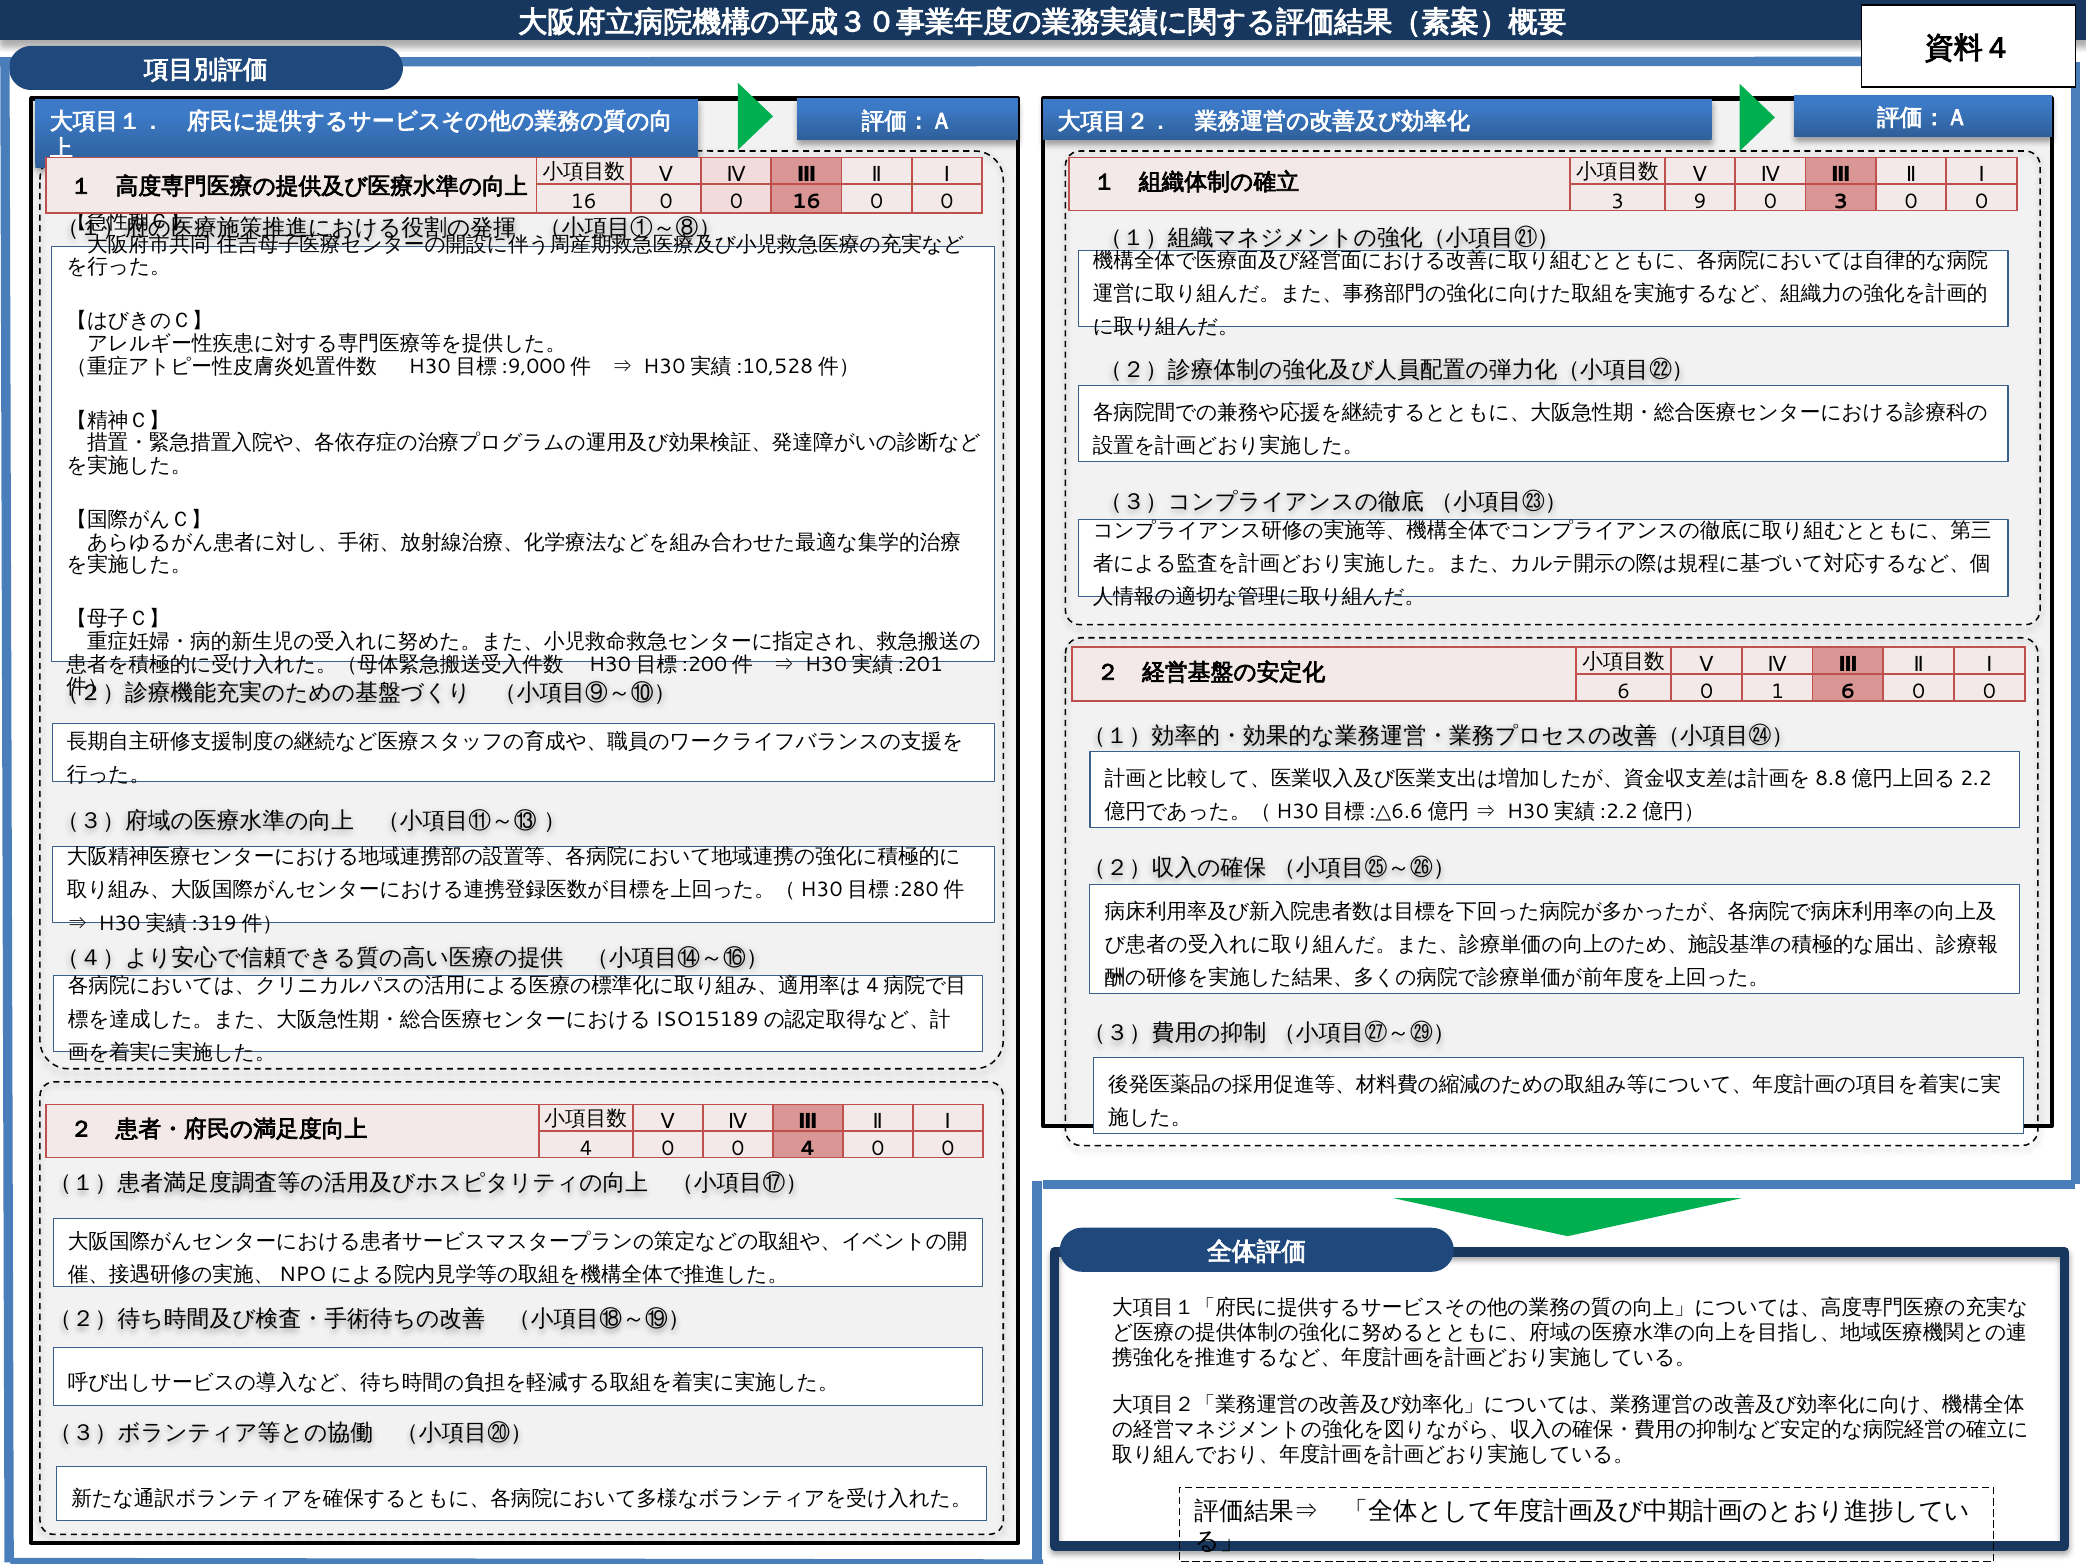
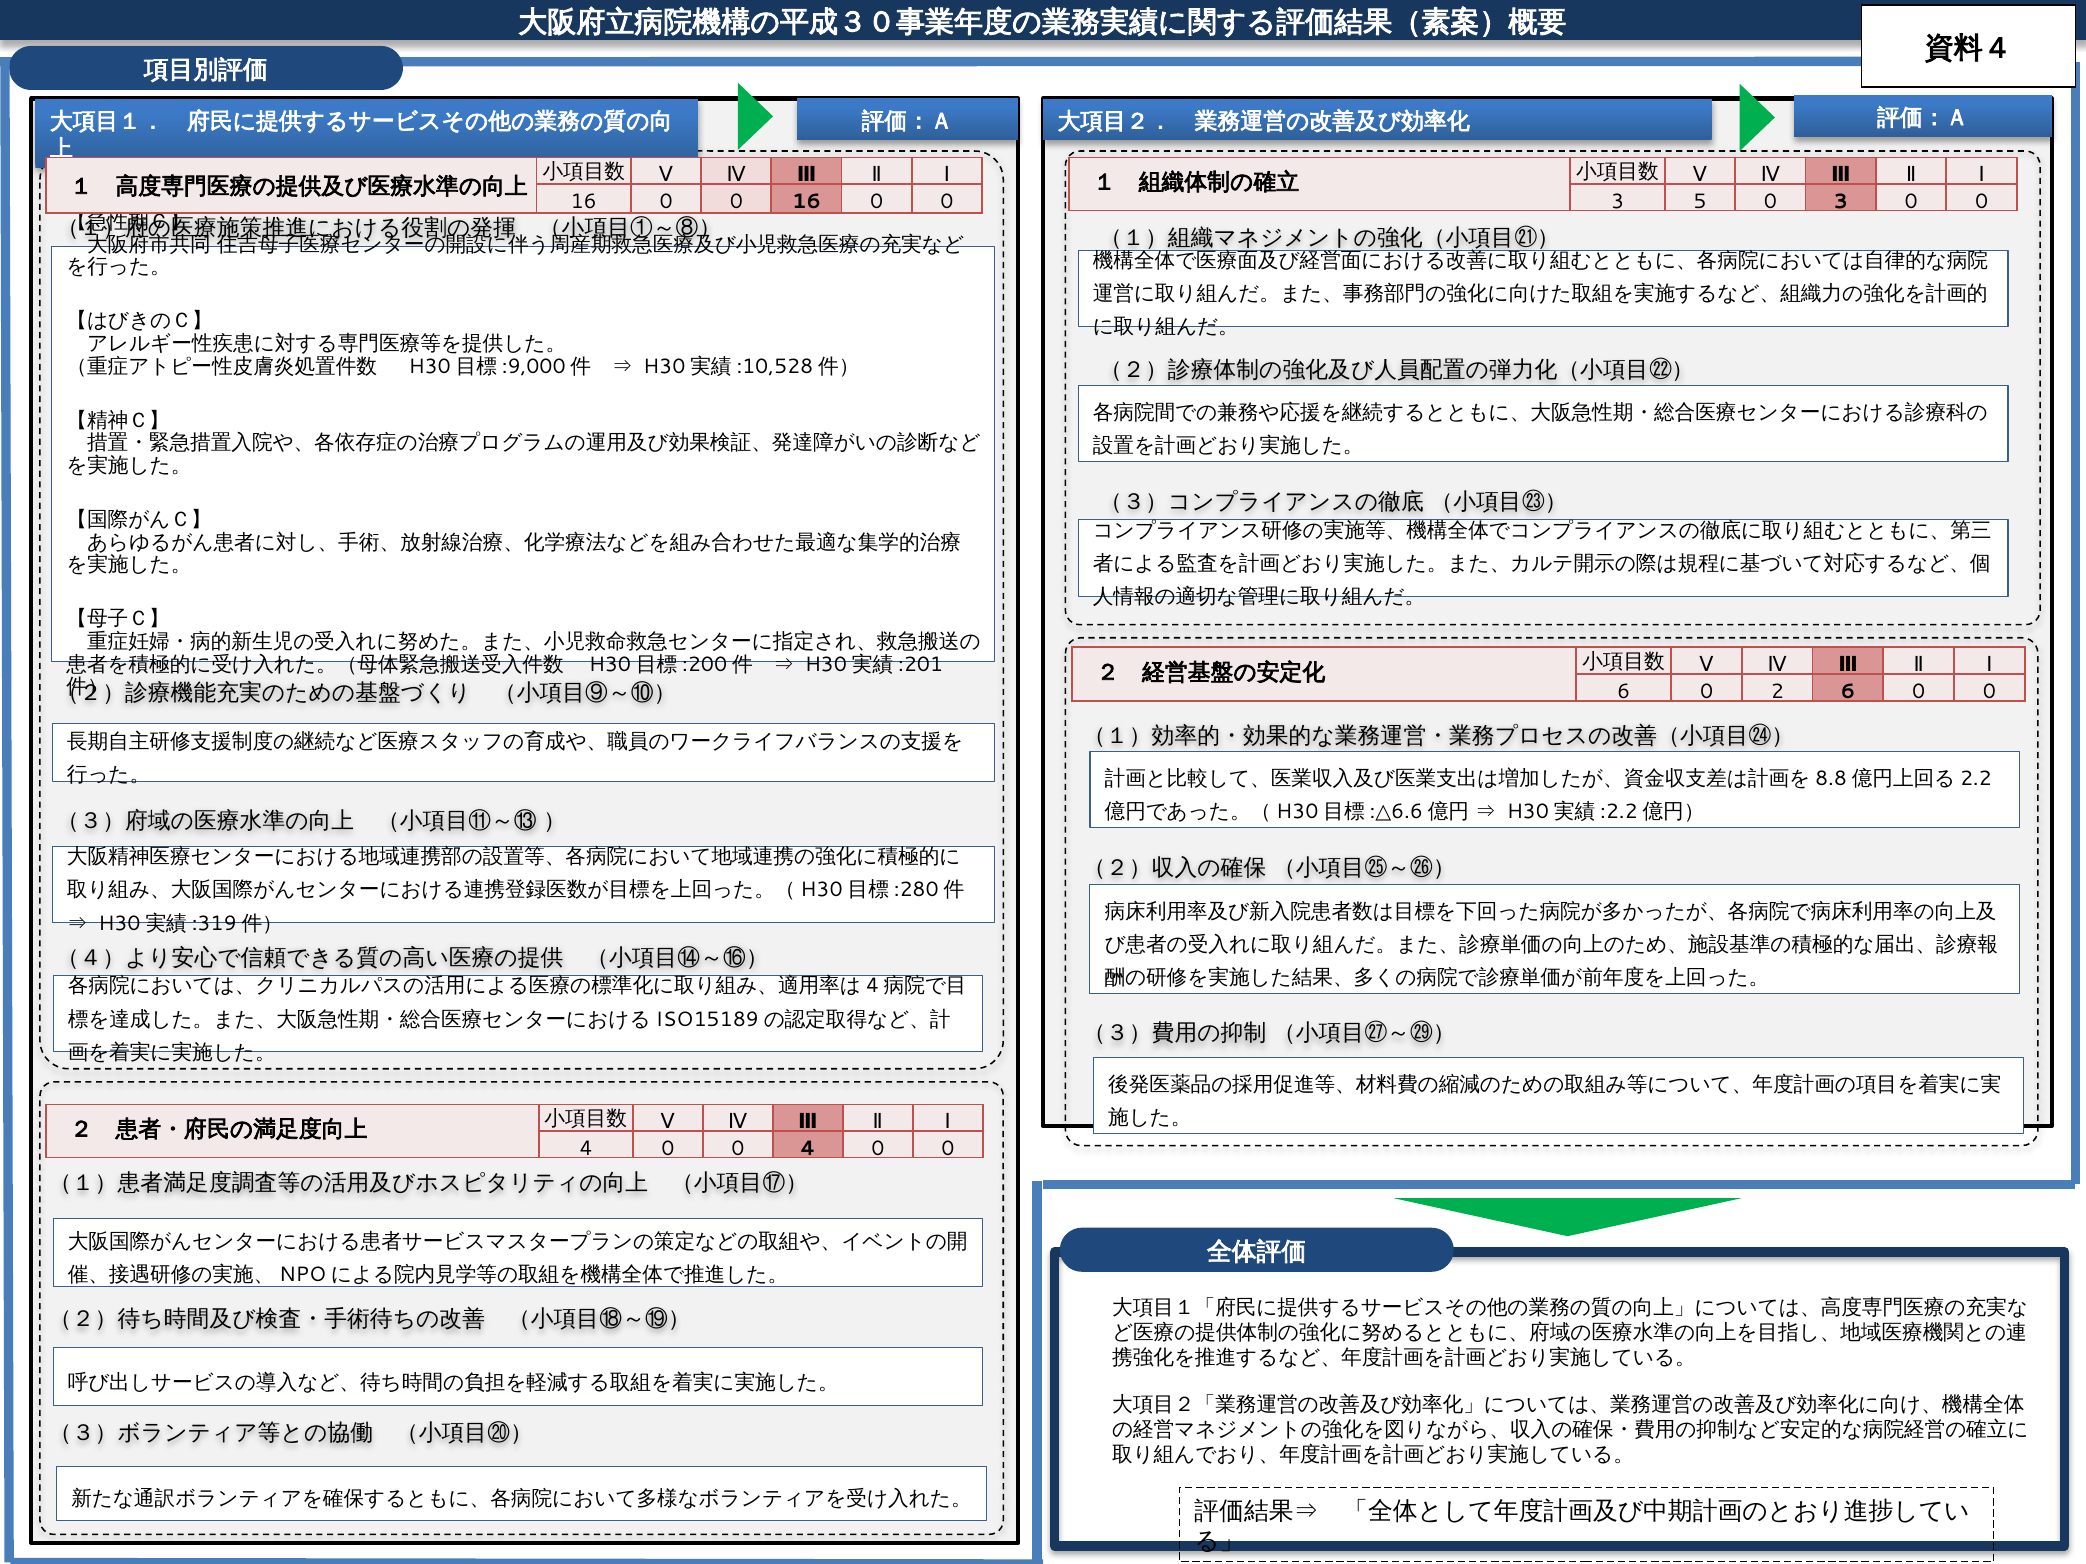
9: 9 -> 5 (1700, 201)
1: 1 -> 2 (1777, 692)
